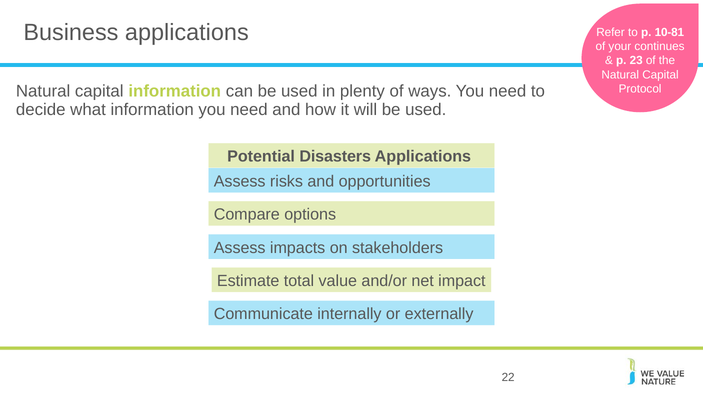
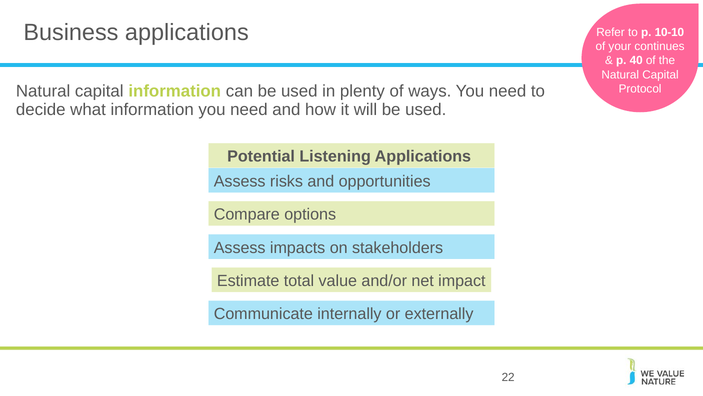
10-81: 10-81 -> 10-10 (669, 32)
23: 23 -> 40 (636, 61)
Disasters: Disasters -> Listening (335, 156)
